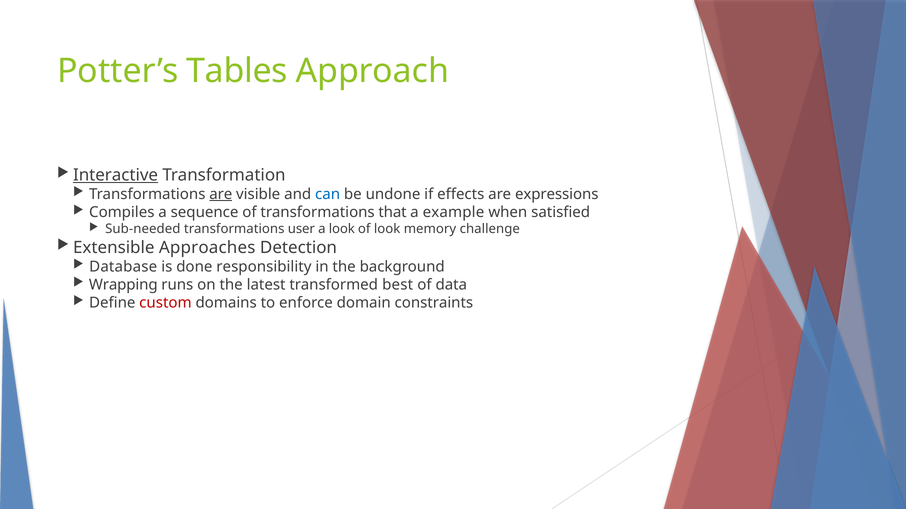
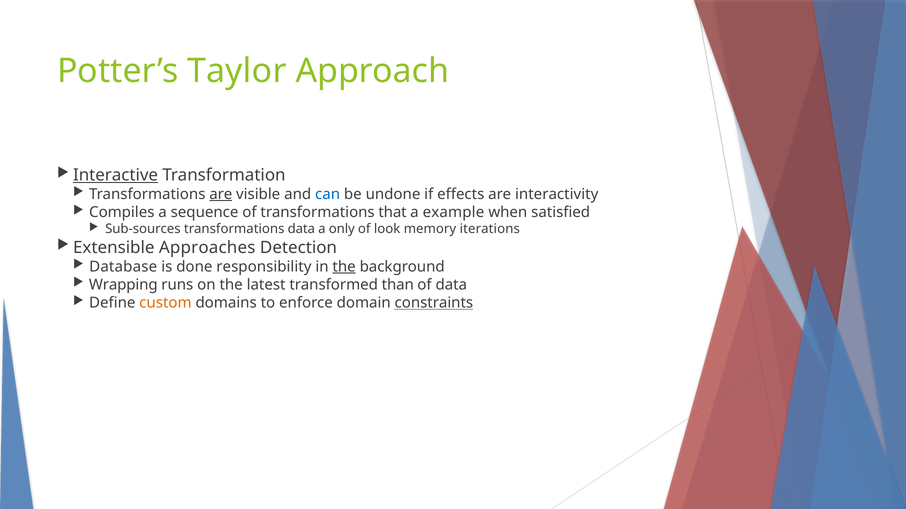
Tables: Tables -> Taylor (237, 71)
expressions: expressions -> interactivity (557, 194)
Sub-needed: Sub-needed -> Sub-sources (143, 229)
transformations user: user -> data (301, 229)
a look: look -> only (342, 229)
challenge: challenge -> iterations (490, 229)
the underline: none -> present (344, 267)
best: best -> than (398, 285)
custom colour: red -> orange (165, 303)
constraints underline: none -> present (434, 303)
